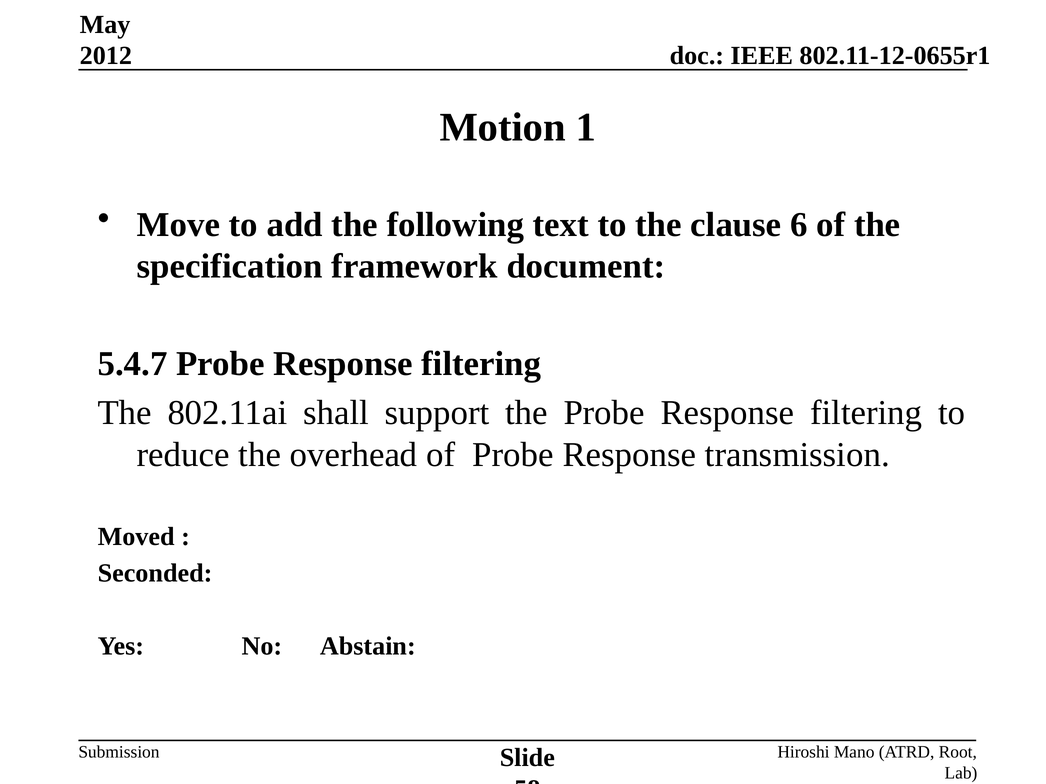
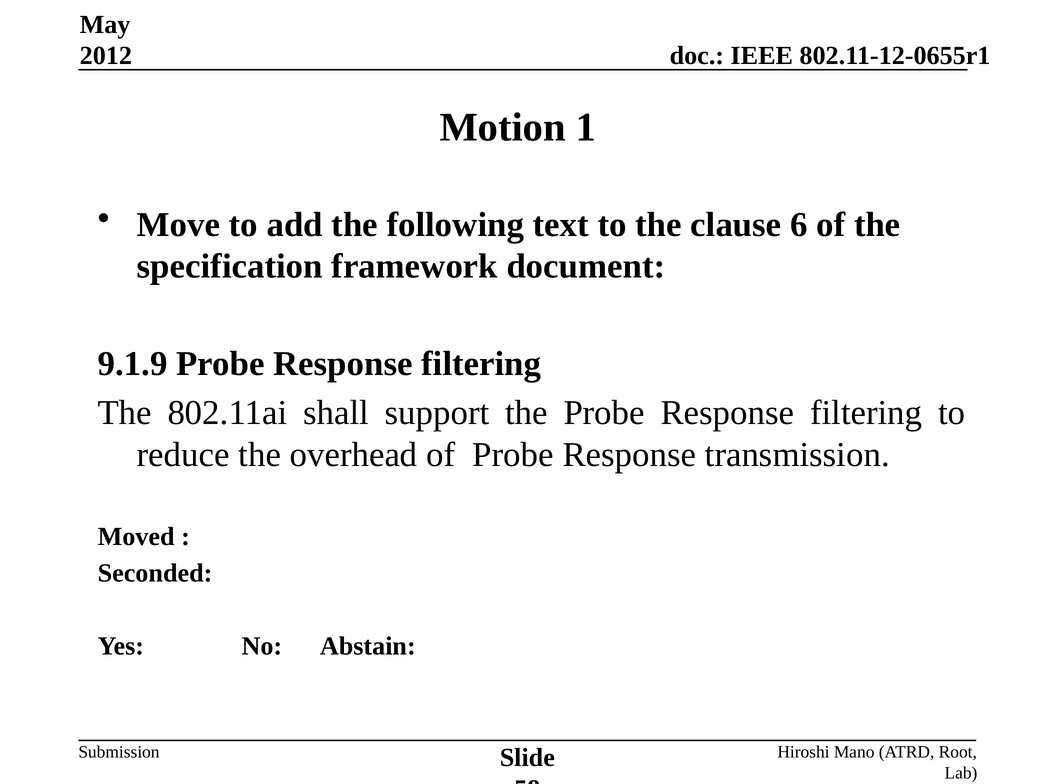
5.4.7: 5.4.7 -> 9.1.9 (133, 364)
